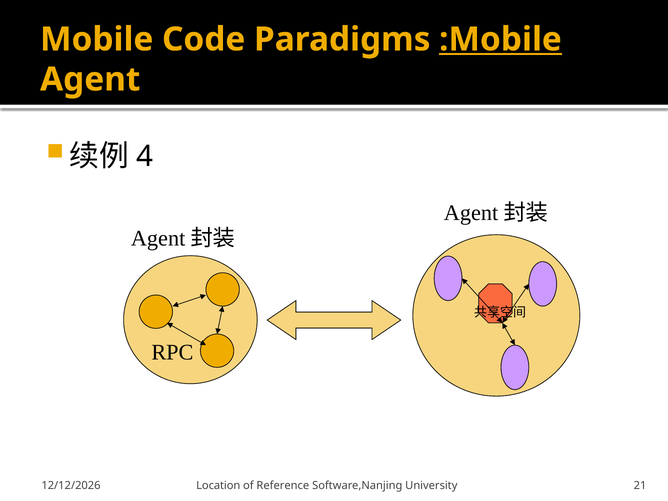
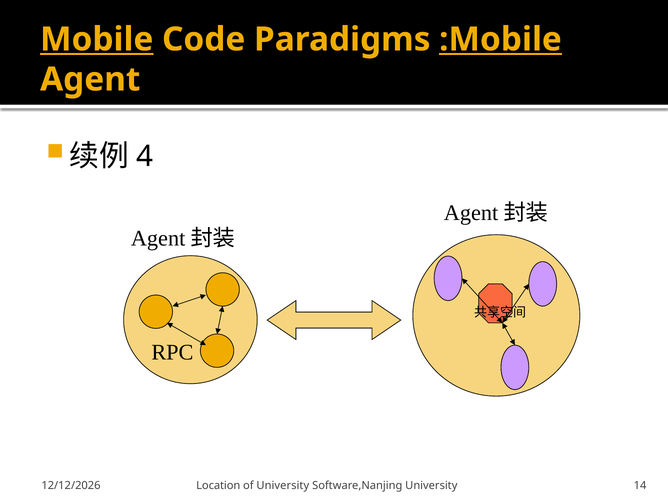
Mobile underline: none -> present (97, 39)
of Reference: Reference -> University (283, 485)
21: 21 -> 14 (640, 485)
